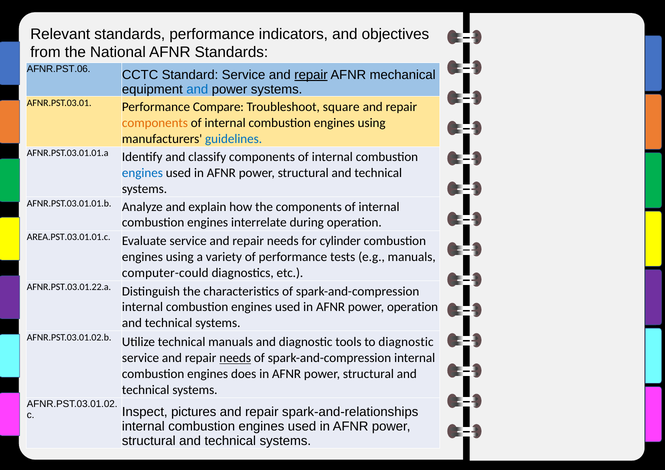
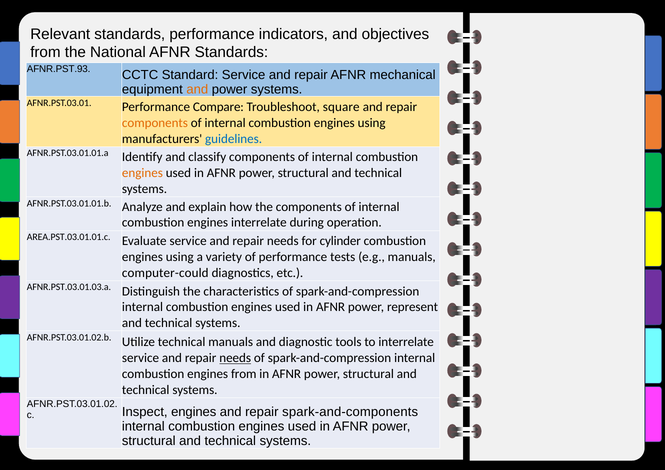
AFNR.PST.06: AFNR.PST.06 -> AFNR.PST.93 (59, 69)
repair underline: present -> none (311, 75)
and colour: blue -> orange (197, 89)
engines colour: blue -> orange (142, 173)
AFNR.PST.03.01.22.a: AFNR.PST.03.01.22.a -> AFNR.PST.03.01.03.a (69, 287)
power operation: operation -> represent (413, 307)
to diagnostic: diagnostic -> interrelate (406, 342)
engines does: does -> from (244, 374)
Inspect pictures: pictures -> engines (194, 411)
spark-and-relationships: spark-and-relationships -> spark-and-components (350, 411)
